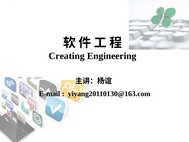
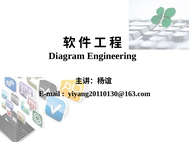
Creating: Creating -> Diagram (67, 56)
